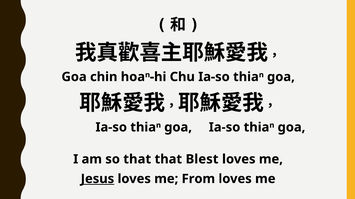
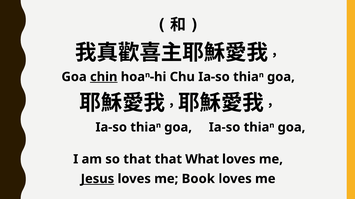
chin underline: none -> present (104, 77)
Blest: Blest -> What (202, 160)
From: From -> Book (198, 179)
